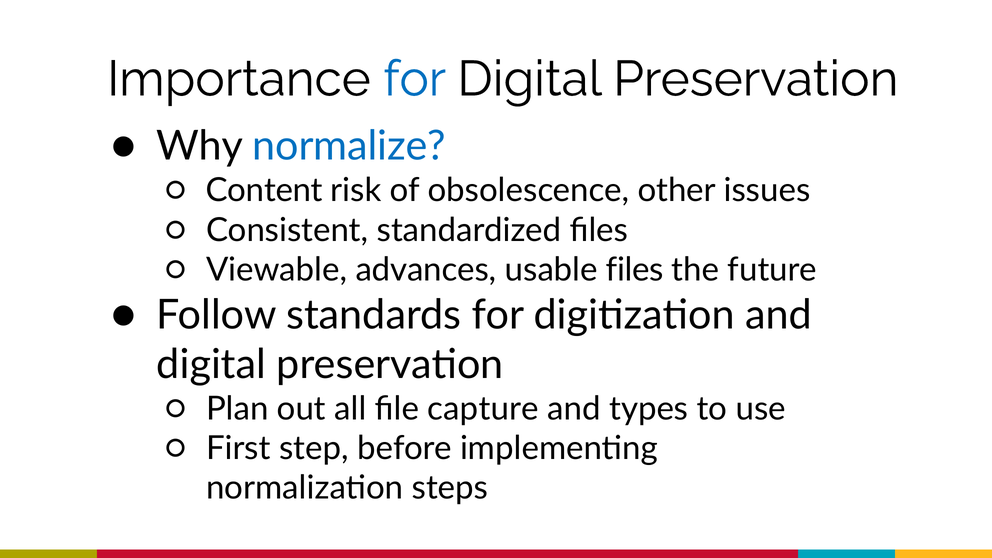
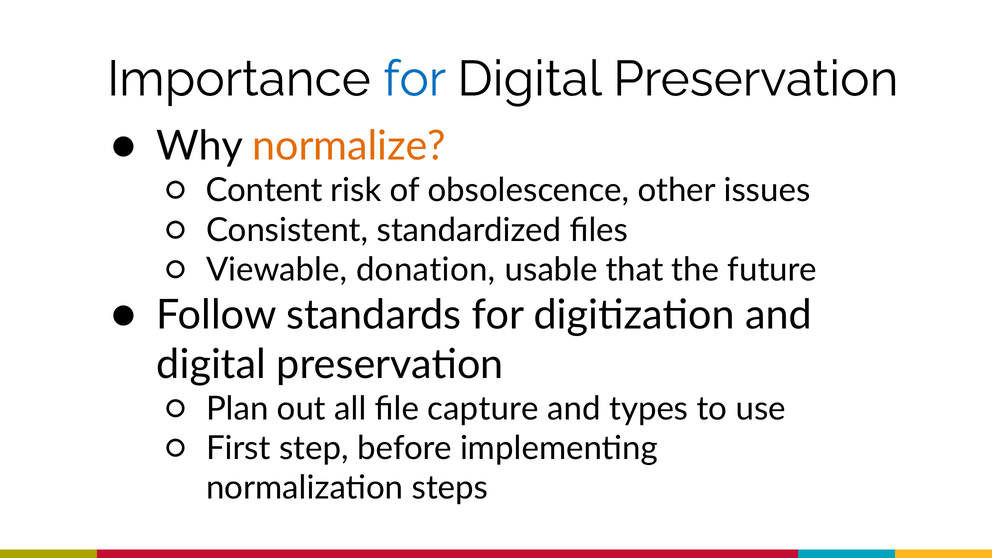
normalize colour: blue -> orange (349, 146)
advances: advances -> donation (426, 270)
usable files: files -> that (635, 270)
